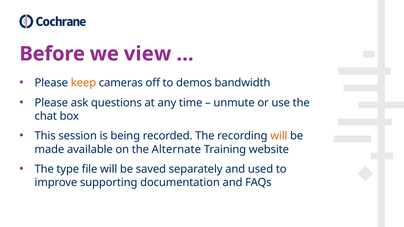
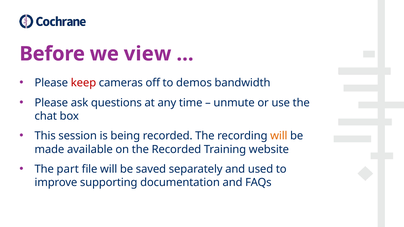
keep colour: orange -> red (83, 83)
the Alternate: Alternate -> Recorded (176, 150)
type: type -> part (68, 169)
